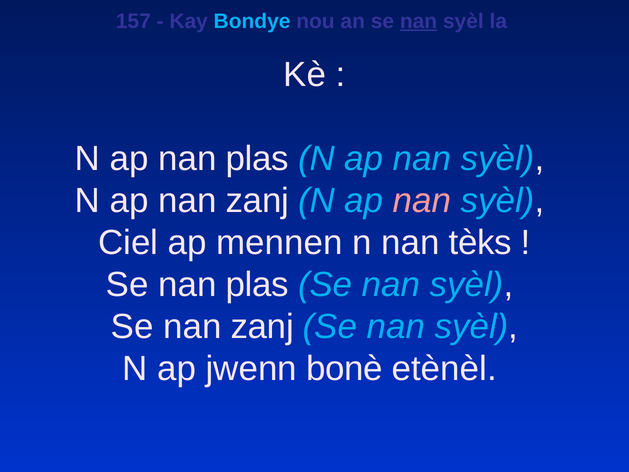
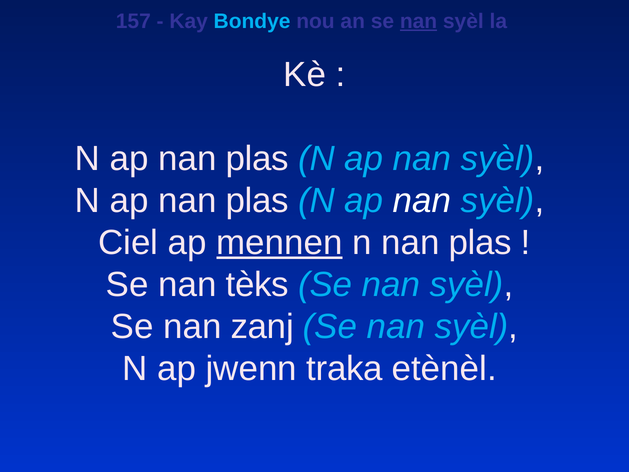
zanj: zanj -> plas (257, 201)
nan colour: pink -> white (422, 201)
mennen underline: none -> present (279, 243)
n nan tèks: tèks -> plas (480, 243)
Se nan plas: plas -> tèks (257, 284)
bonè: bonè -> traka (345, 368)
